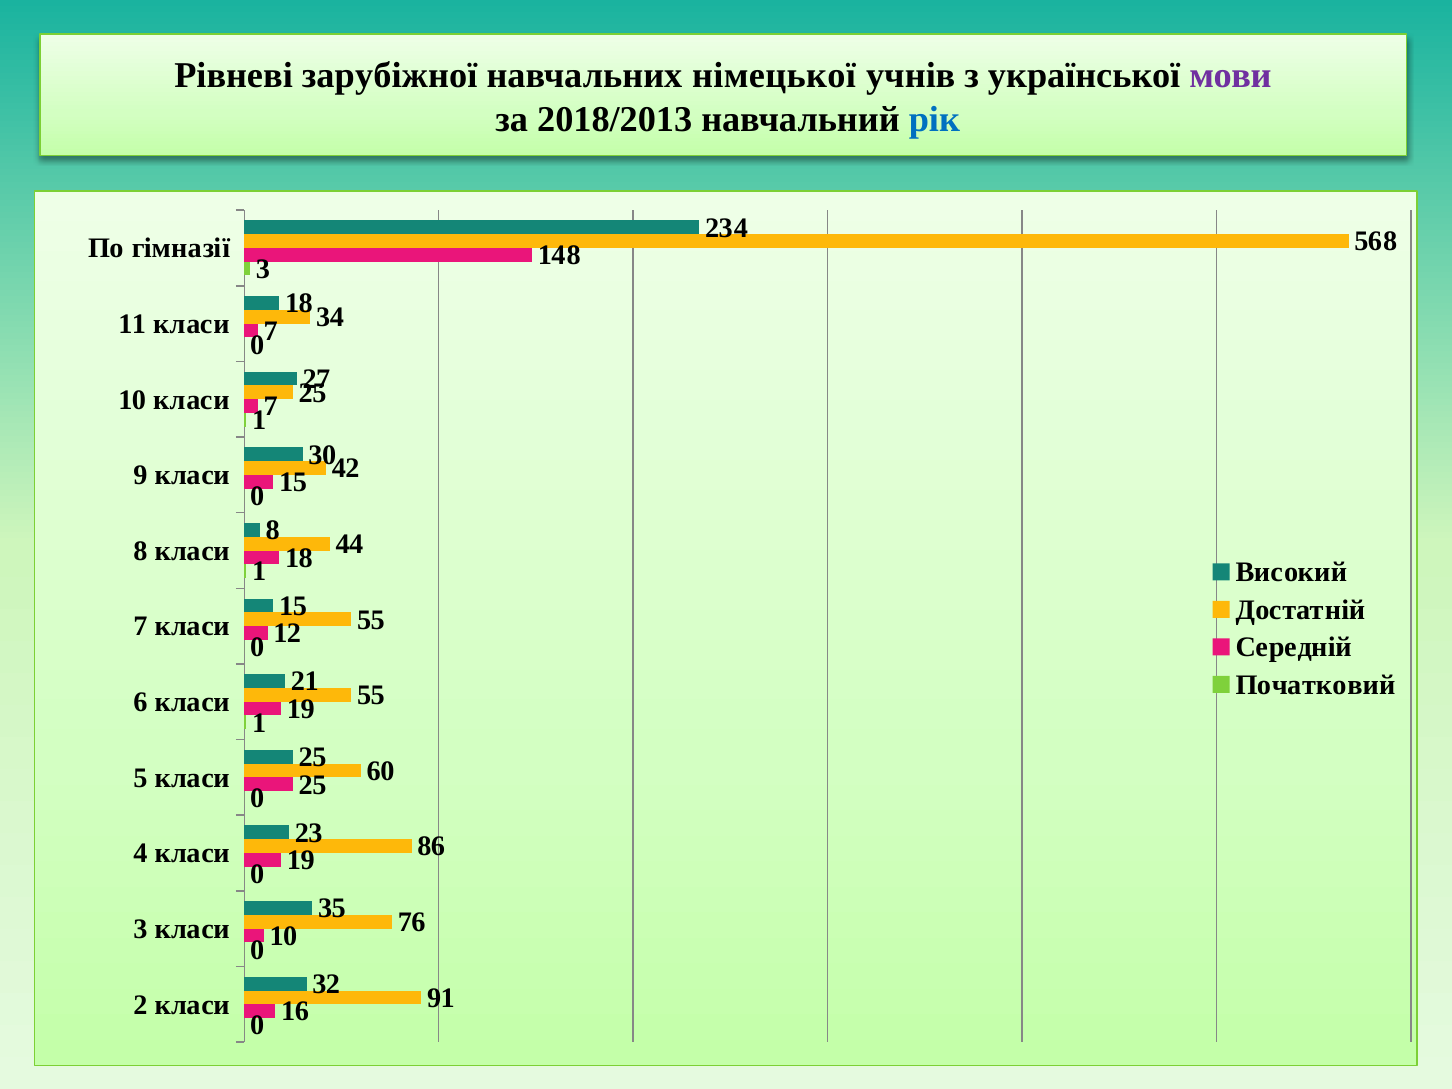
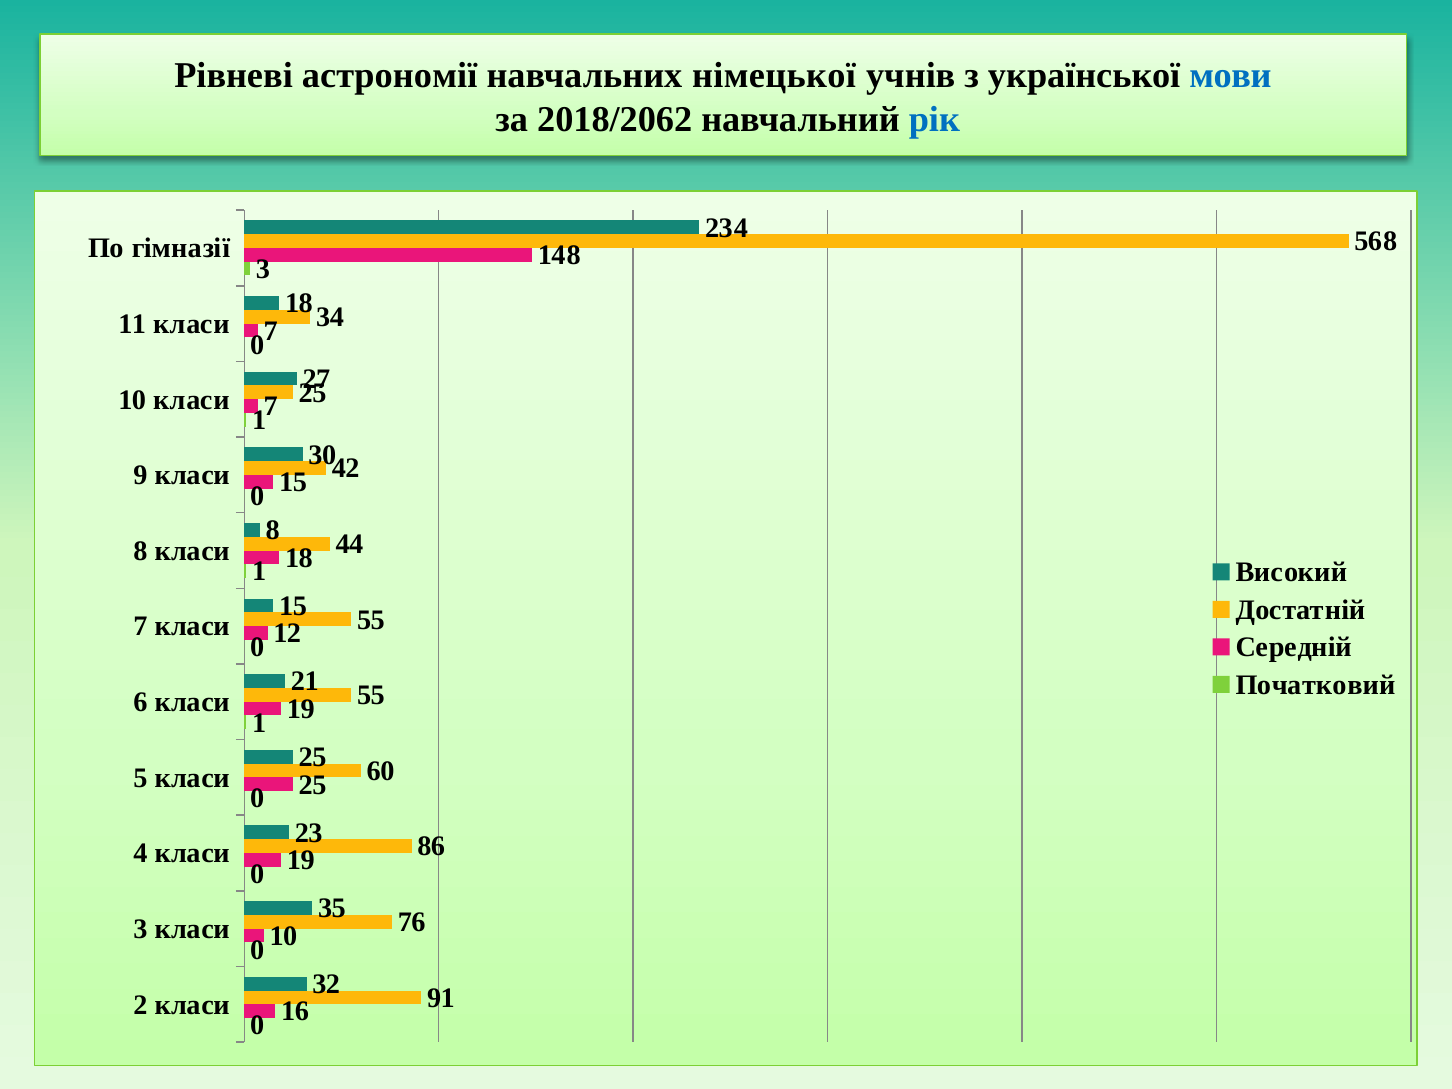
зарубіжної: зарубіжної -> астрономії (390, 76)
мови colour: purple -> blue (1230, 76)
2018/2013: 2018/2013 -> 2018/2062 (615, 119)
